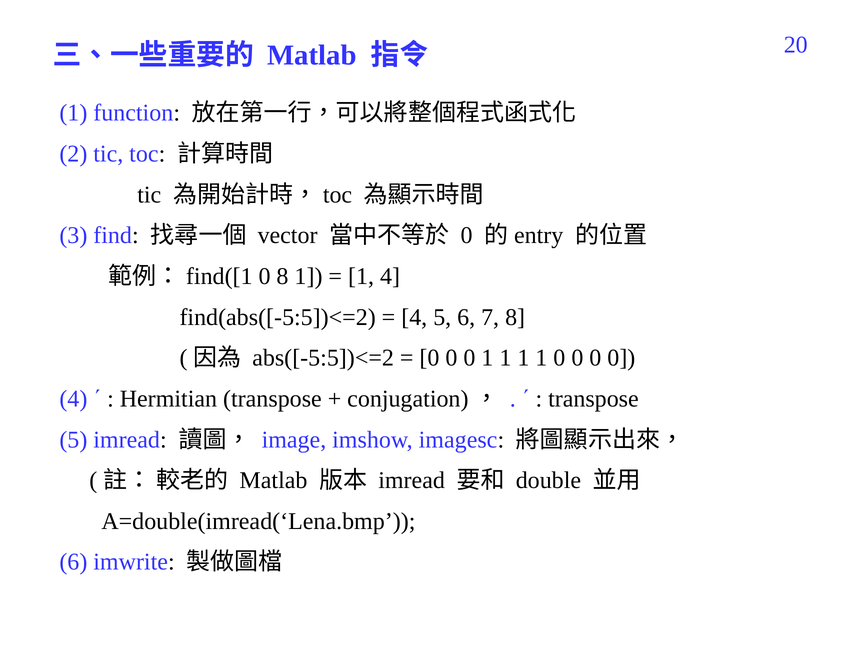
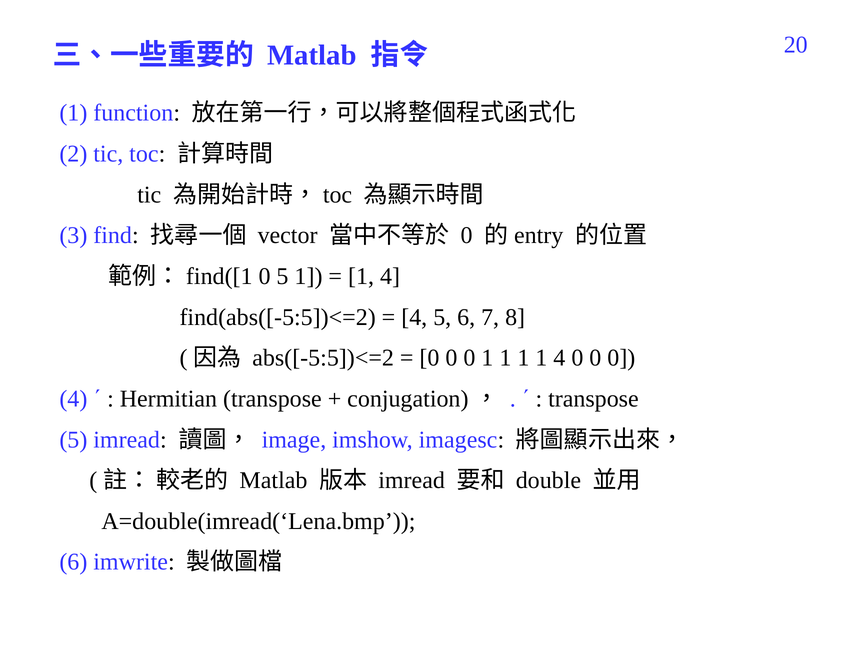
0 8: 8 -> 5 (282, 276)
1 1 0: 0 -> 4 (559, 358)
